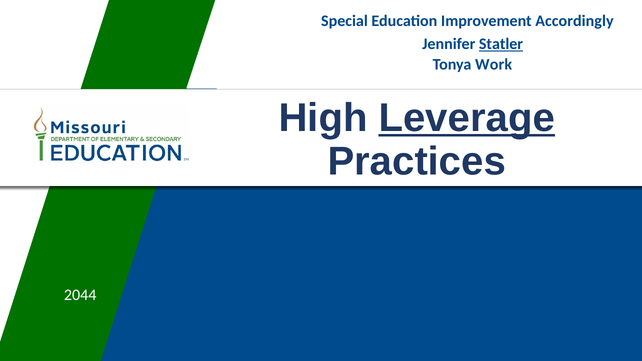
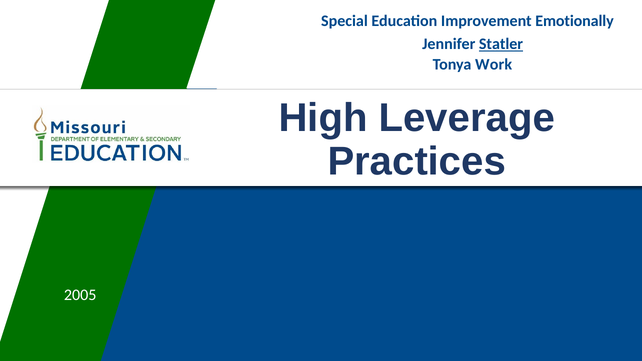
Accordingly: Accordingly -> Emotionally (575, 21)
Leverage underline: present -> none (467, 118)
2044: 2044 -> 2005 (80, 295)
